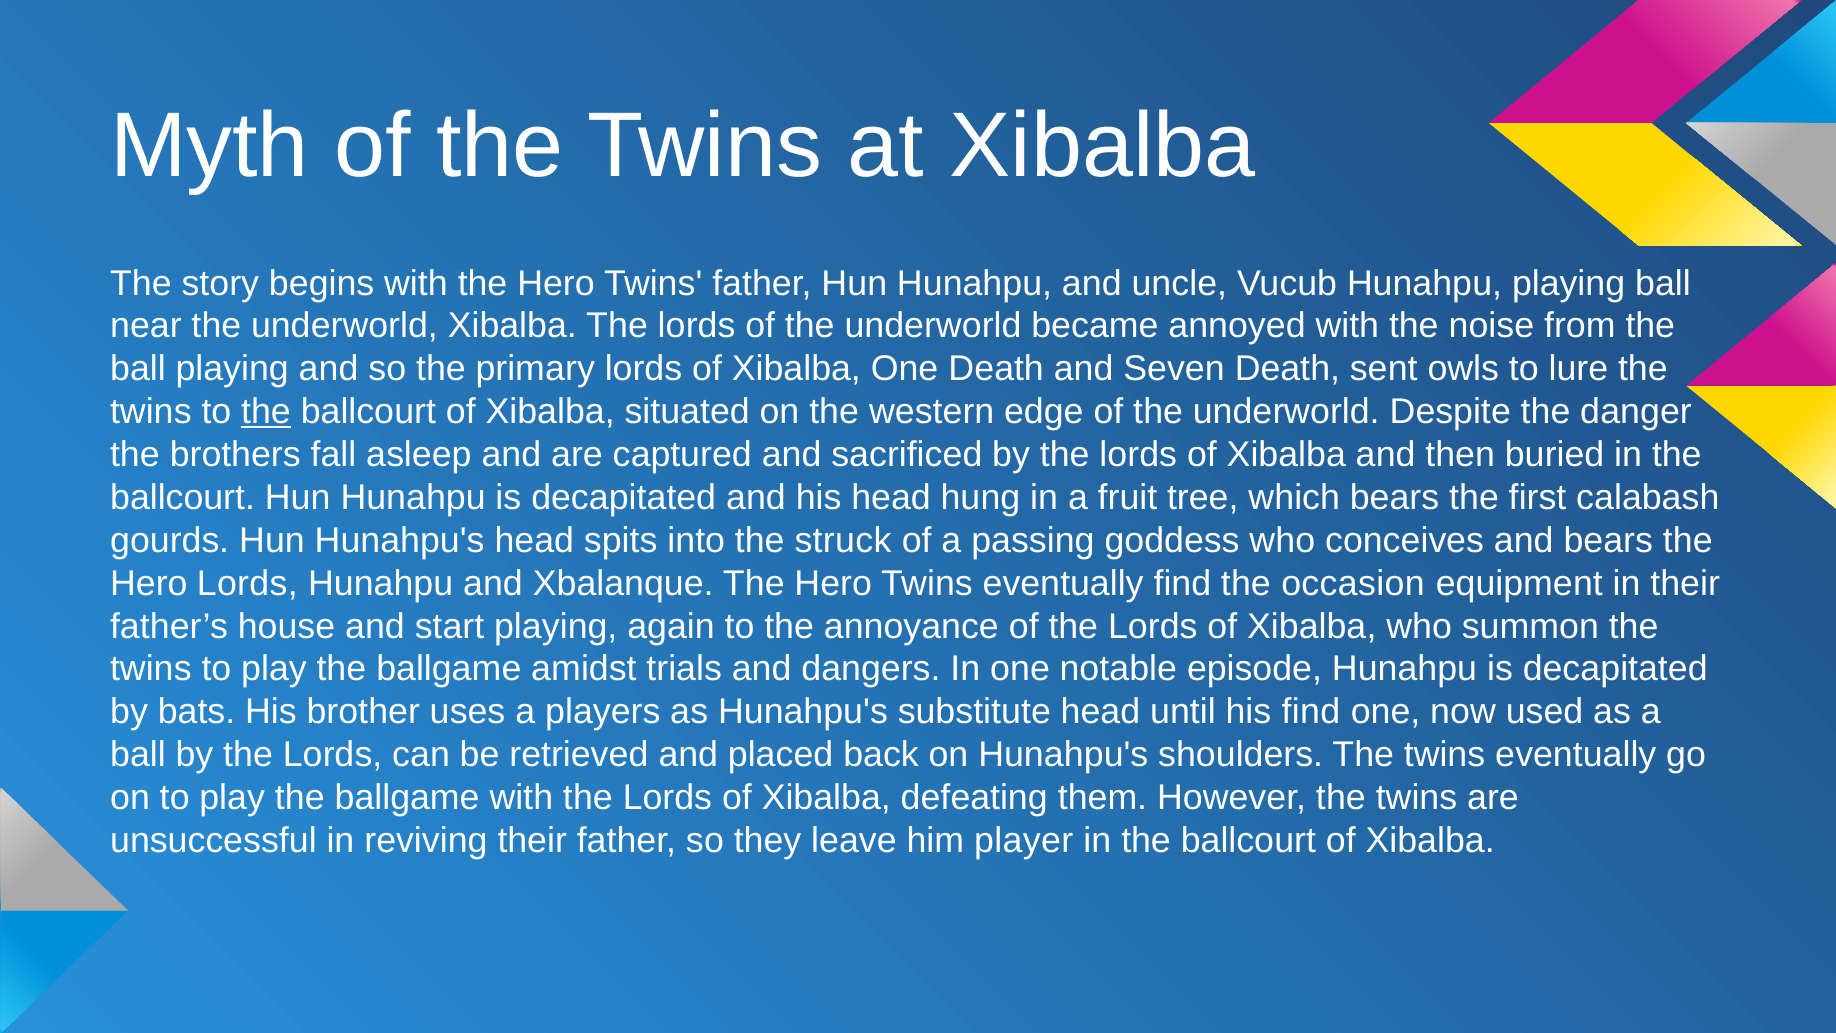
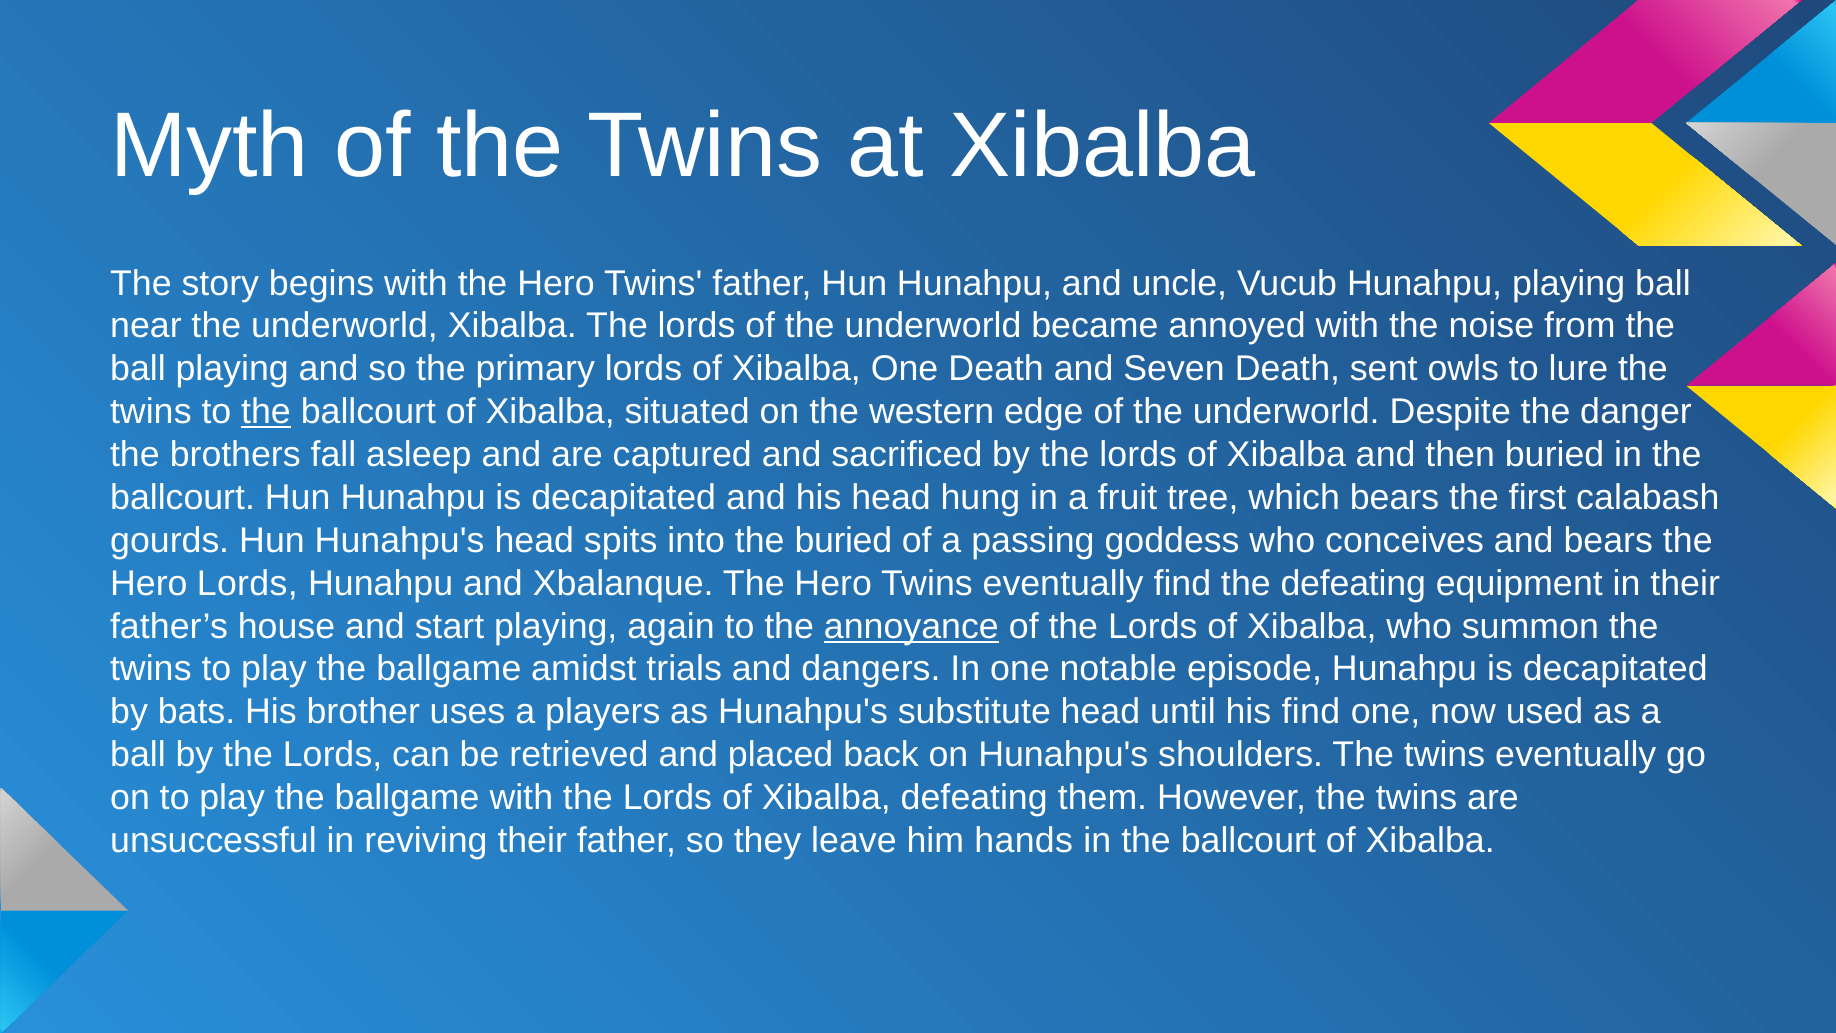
the struck: struck -> buried (843, 540)
the occasion: occasion -> defeating (1353, 583)
annoyance underline: none -> present (911, 626)
player: player -> hands (1024, 841)
